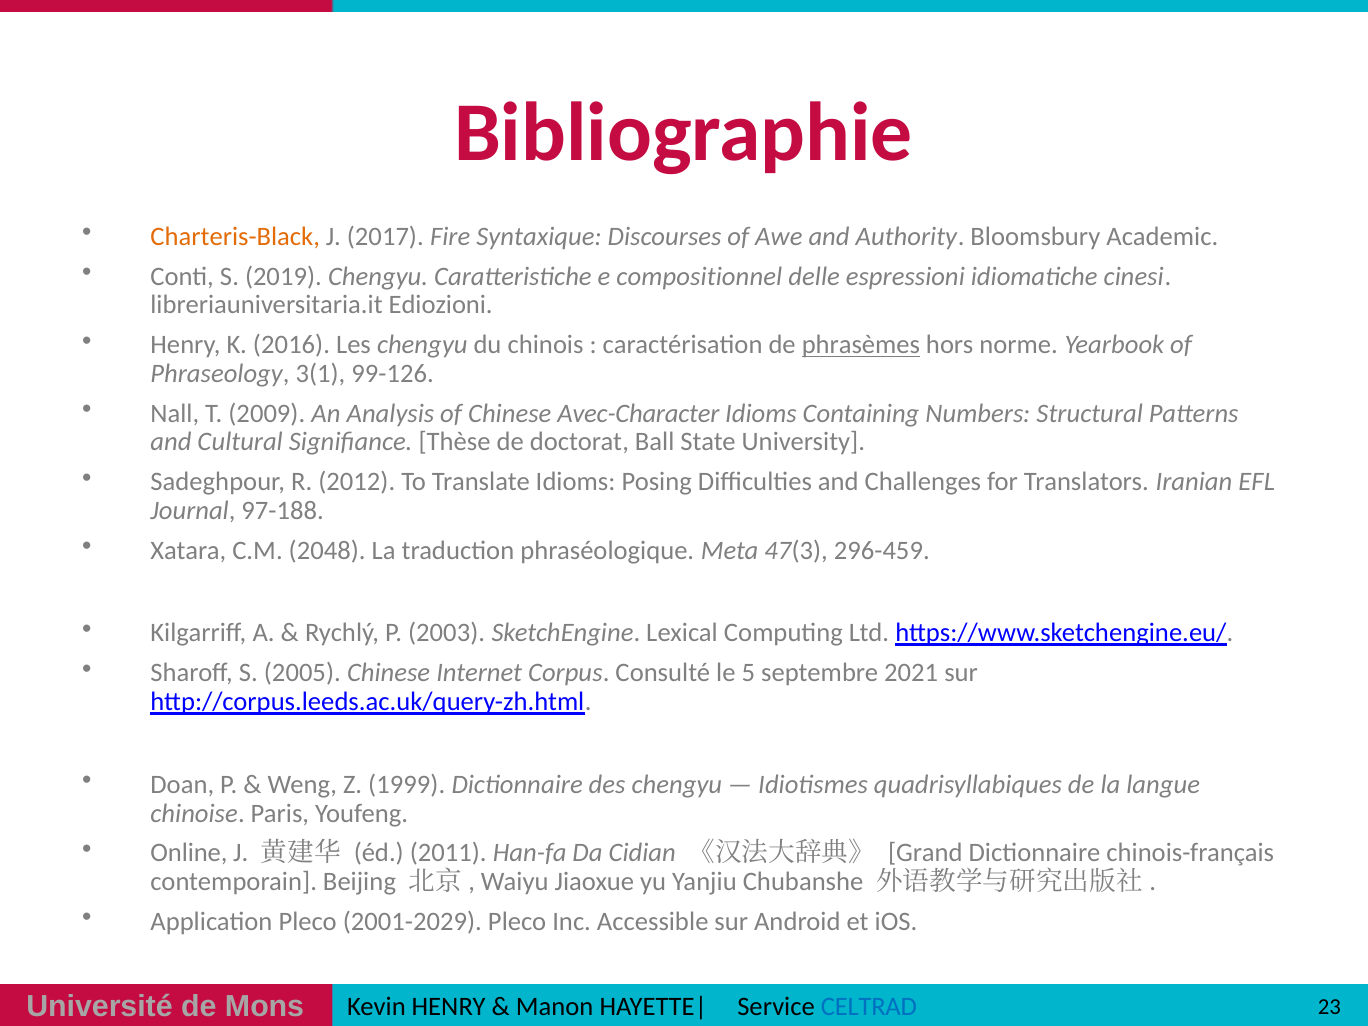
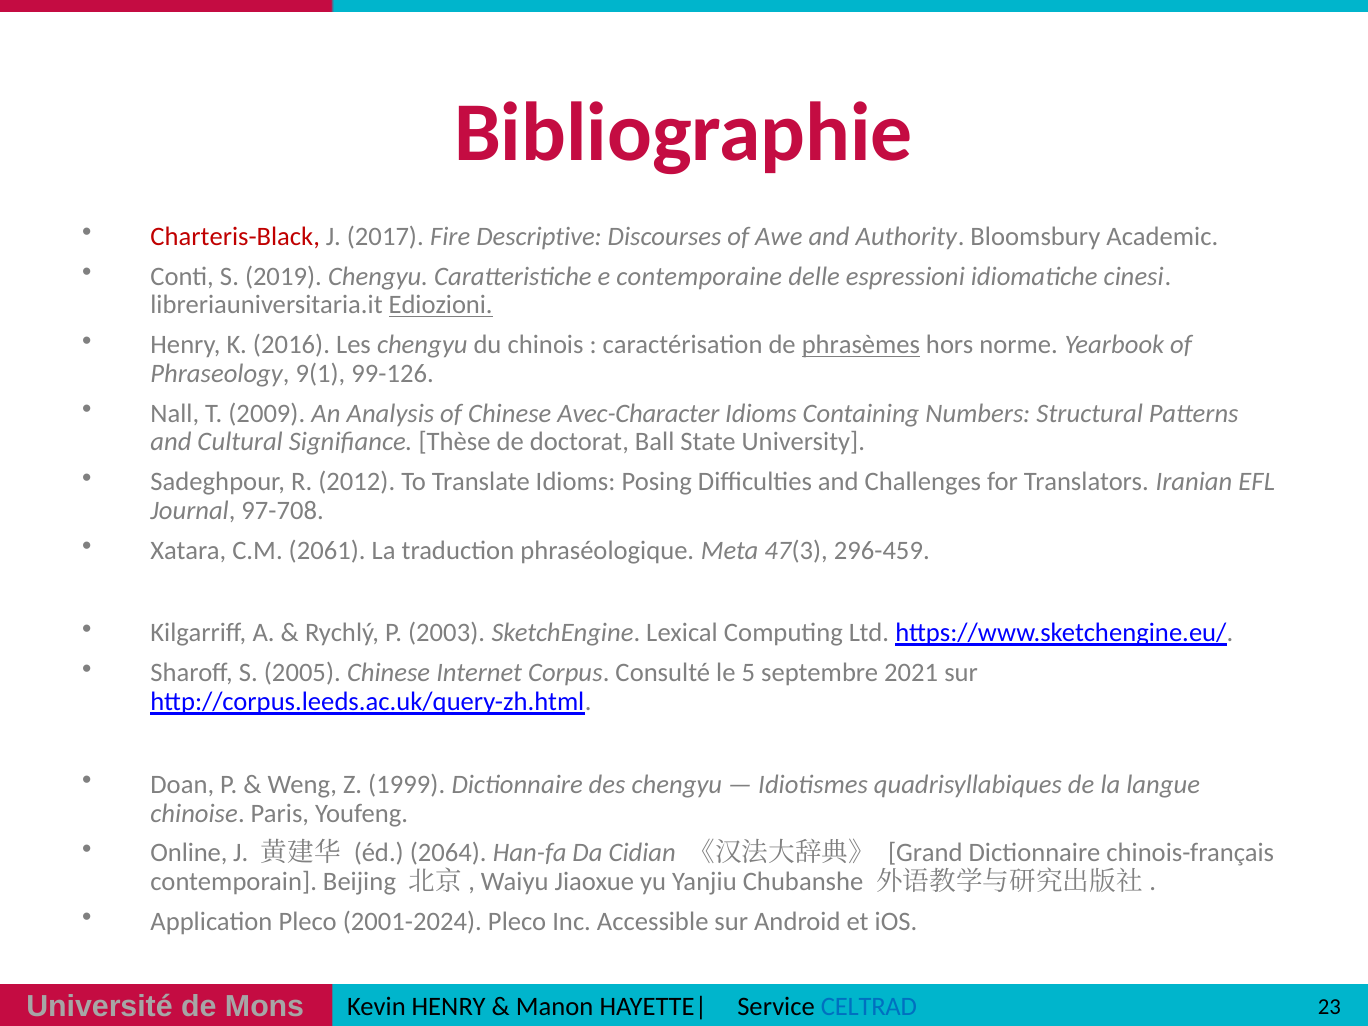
Charteris-Black colour: orange -> red (235, 237)
Syntaxique: Syntaxique -> Descriptive (539, 237)
compositionnel: compositionnel -> contemporaine (699, 276)
Ediozioni underline: none -> present (441, 305)
3(1: 3(1 -> 9(1 (320, 374)
97-188: 97-188 -> 97-708 (283, 511)
2048: 2048 -> 2061 (327, 550)
2011: 2011 -> 2064 (448, 853)
2001-2029: 2001-2029 -> 2001-2024 (412, 922)
